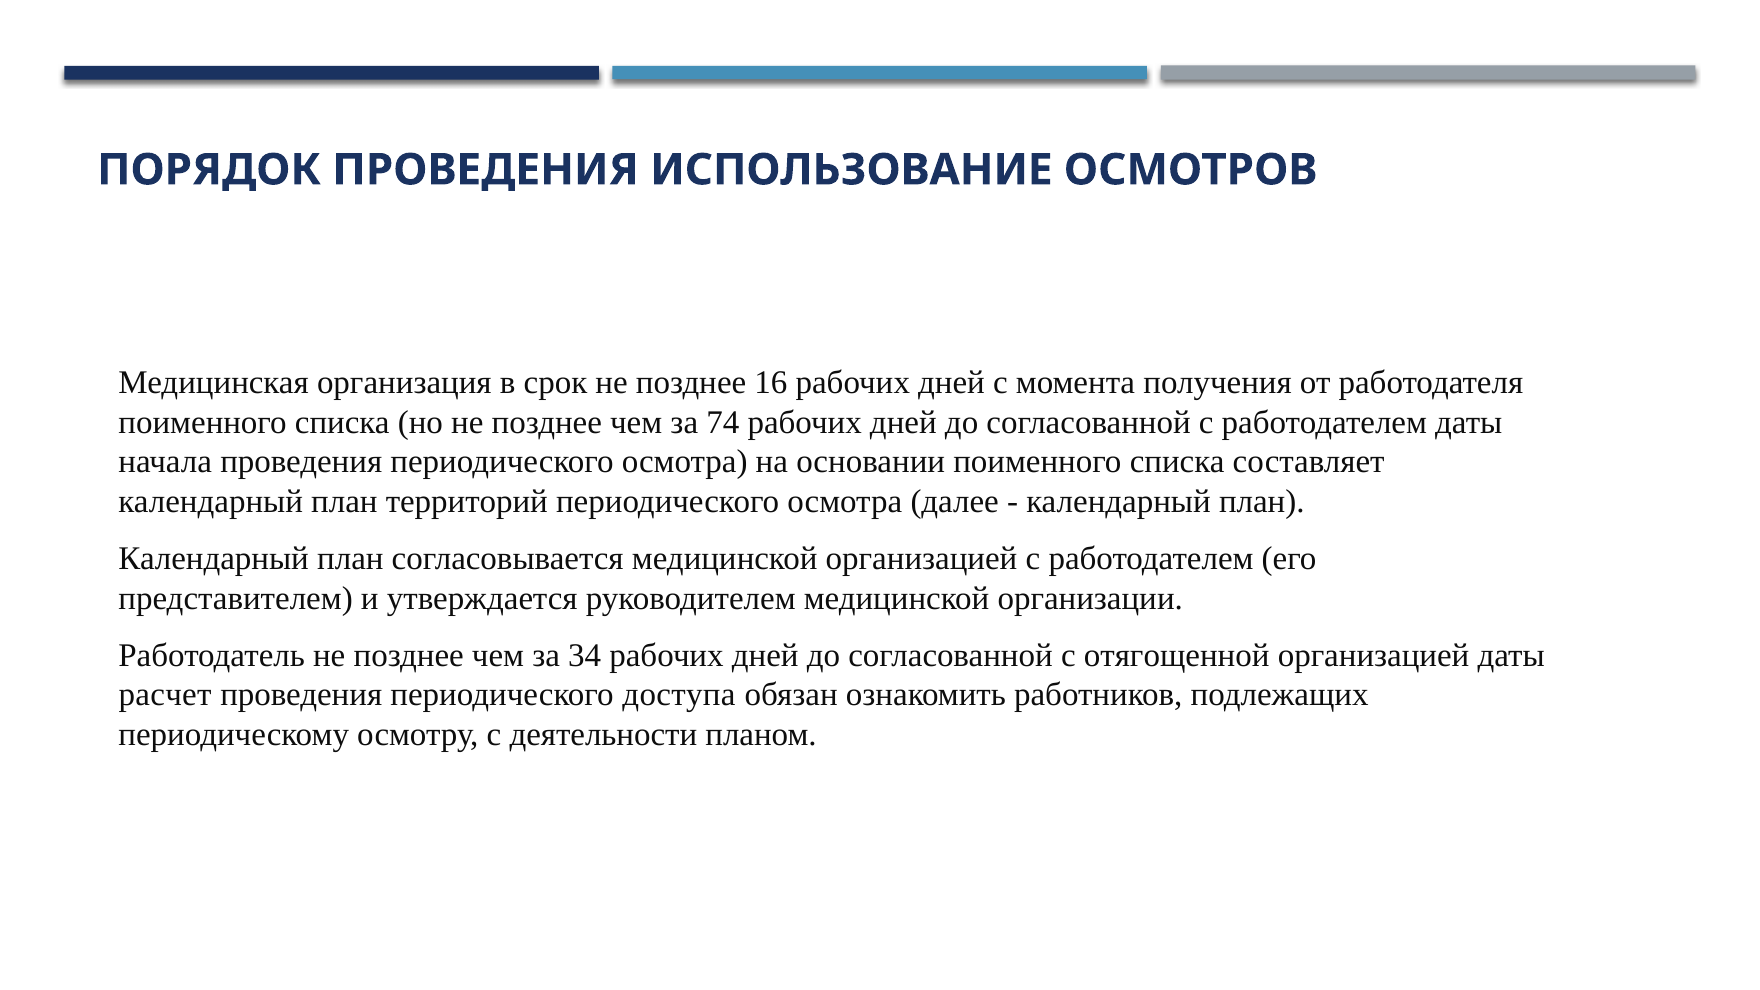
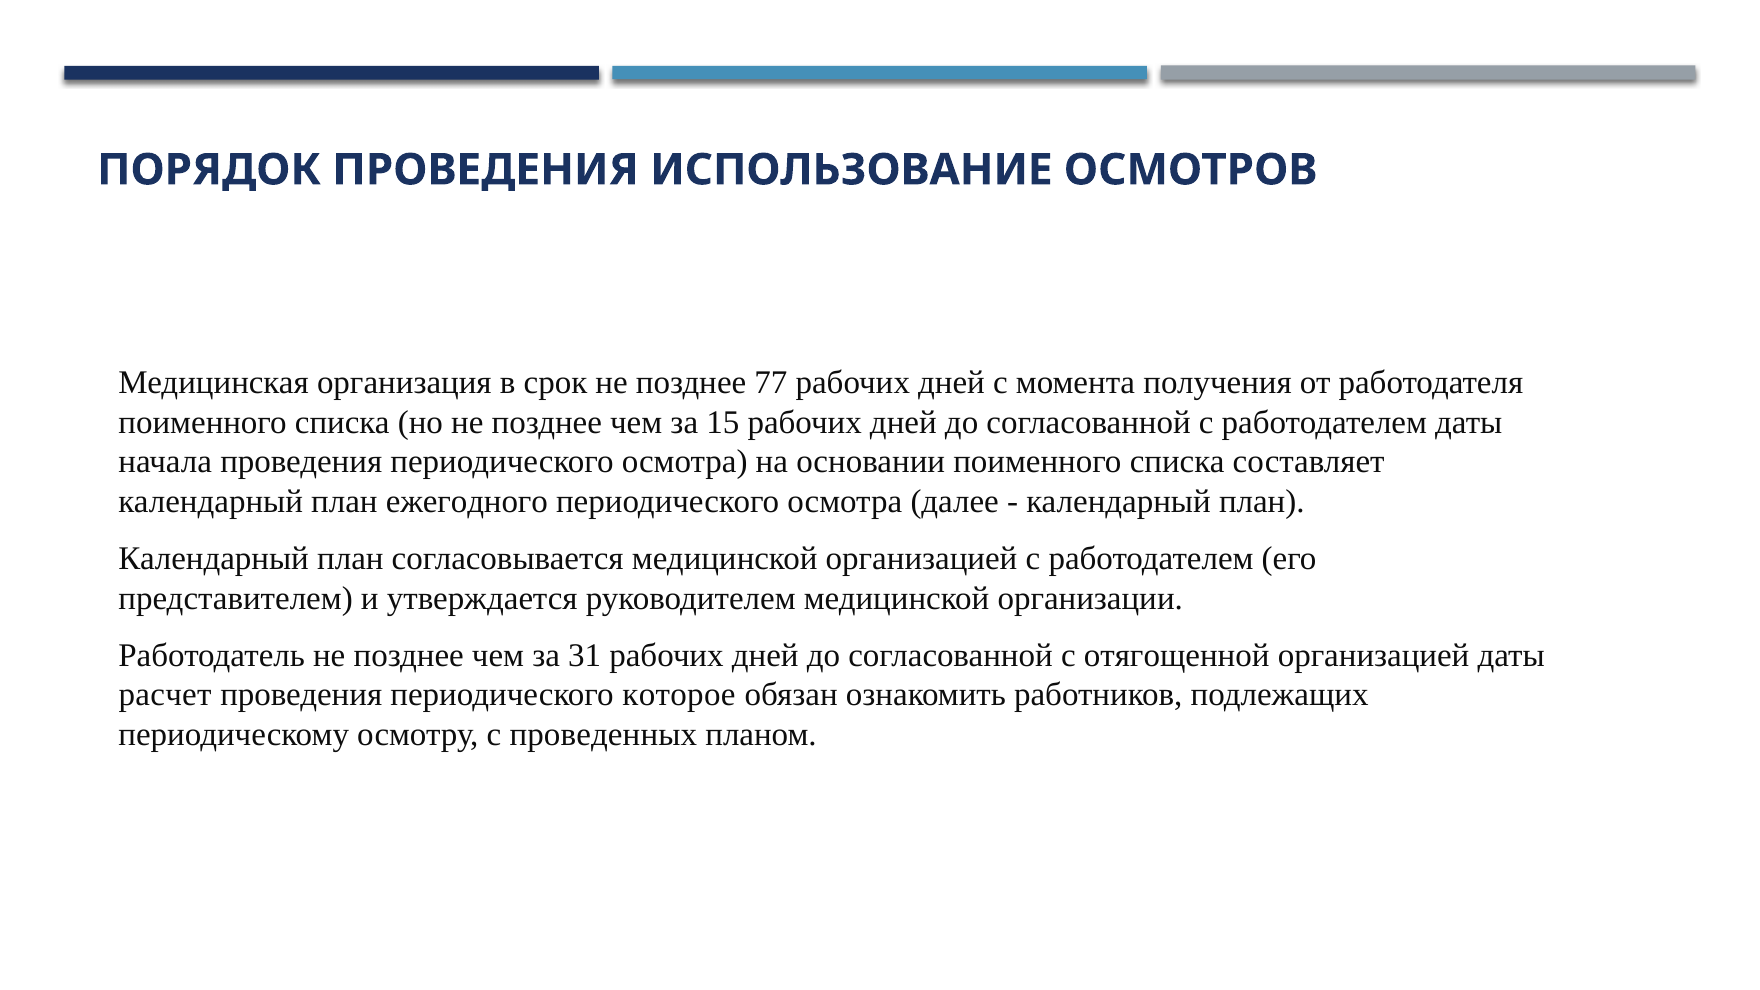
16: 16 -> 77 (771, 383)
74: 74 -> 15 (723, 422)
территорий: территорий -> ежегодного (467, 501)
34: 34 -> 31 (585, 655)
доступа: доступа -> которое (679, 695)
деятельности: деятельности -> проведенных (603, 735)
